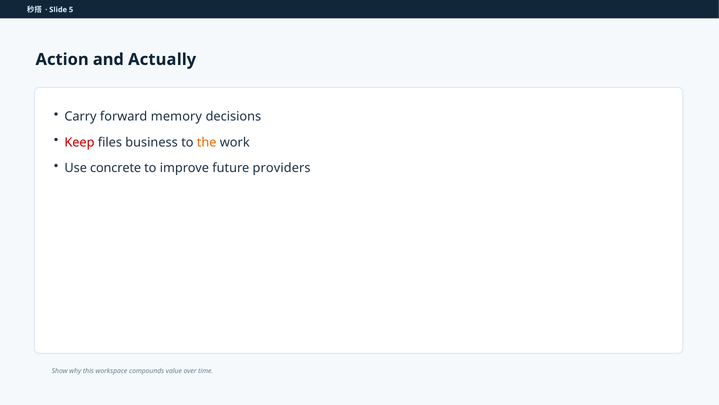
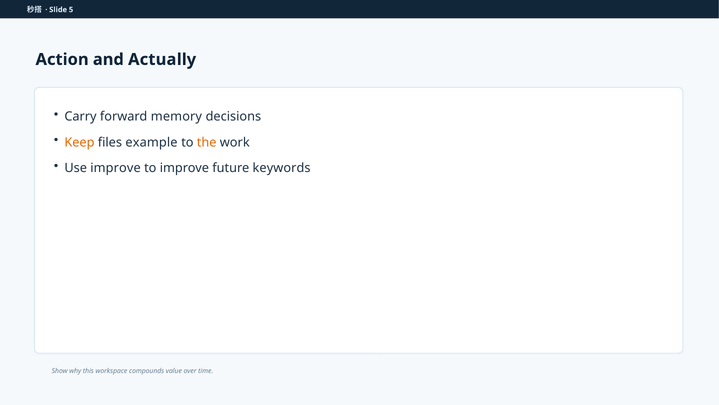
Keep colour: red -> orange (79, 142)
business: business -> example (152, 142)
Use concrete: concrete -> improve (115, 168)
providers: providers -> keywords (282, 168)
